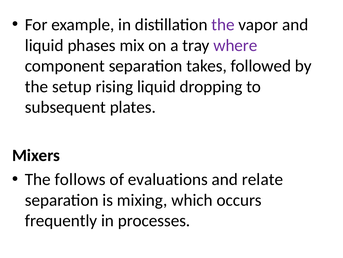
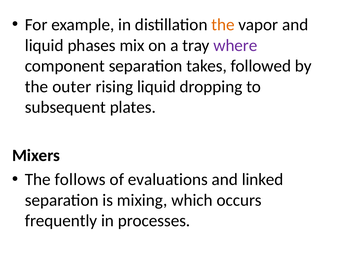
the colour: purple -> orange (223, 25)
setup: setup -> outer (72, 86)
relate: relate -> linked (263, 179)
